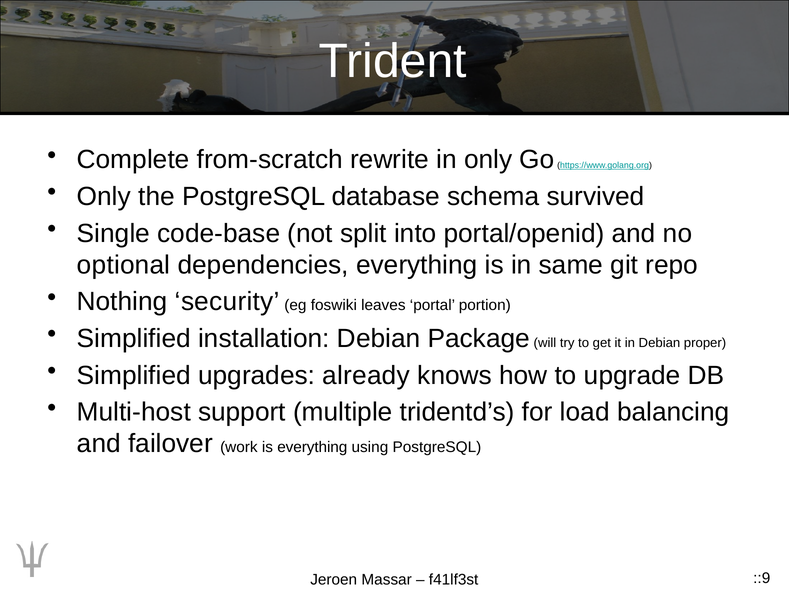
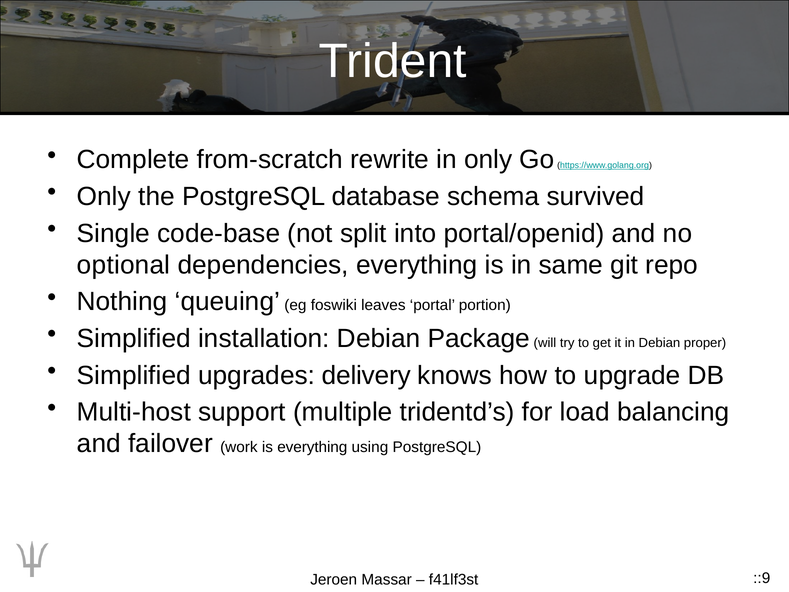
security: security -> queuing (227, 302)
already: already -> delivery (366, 375)
